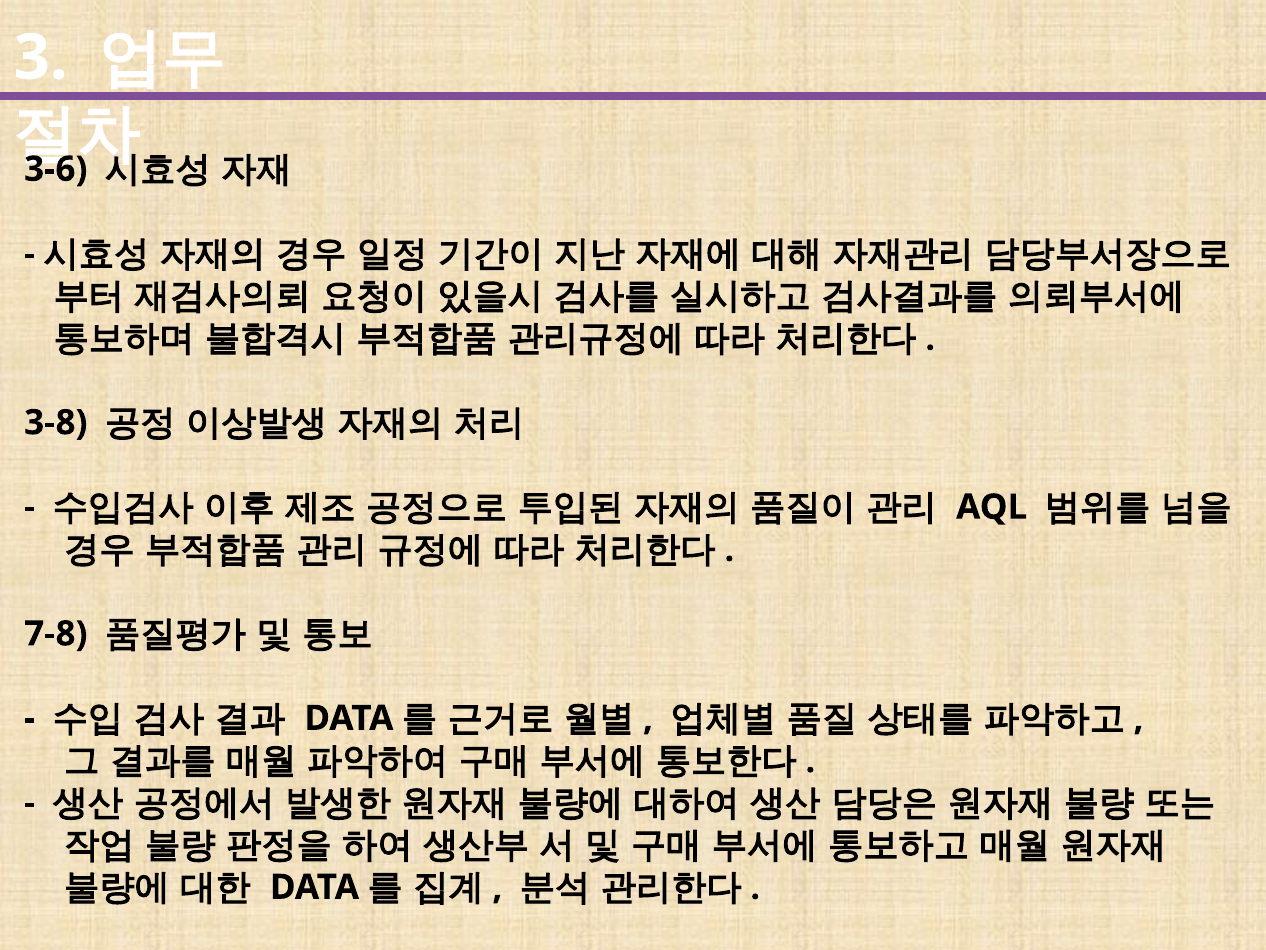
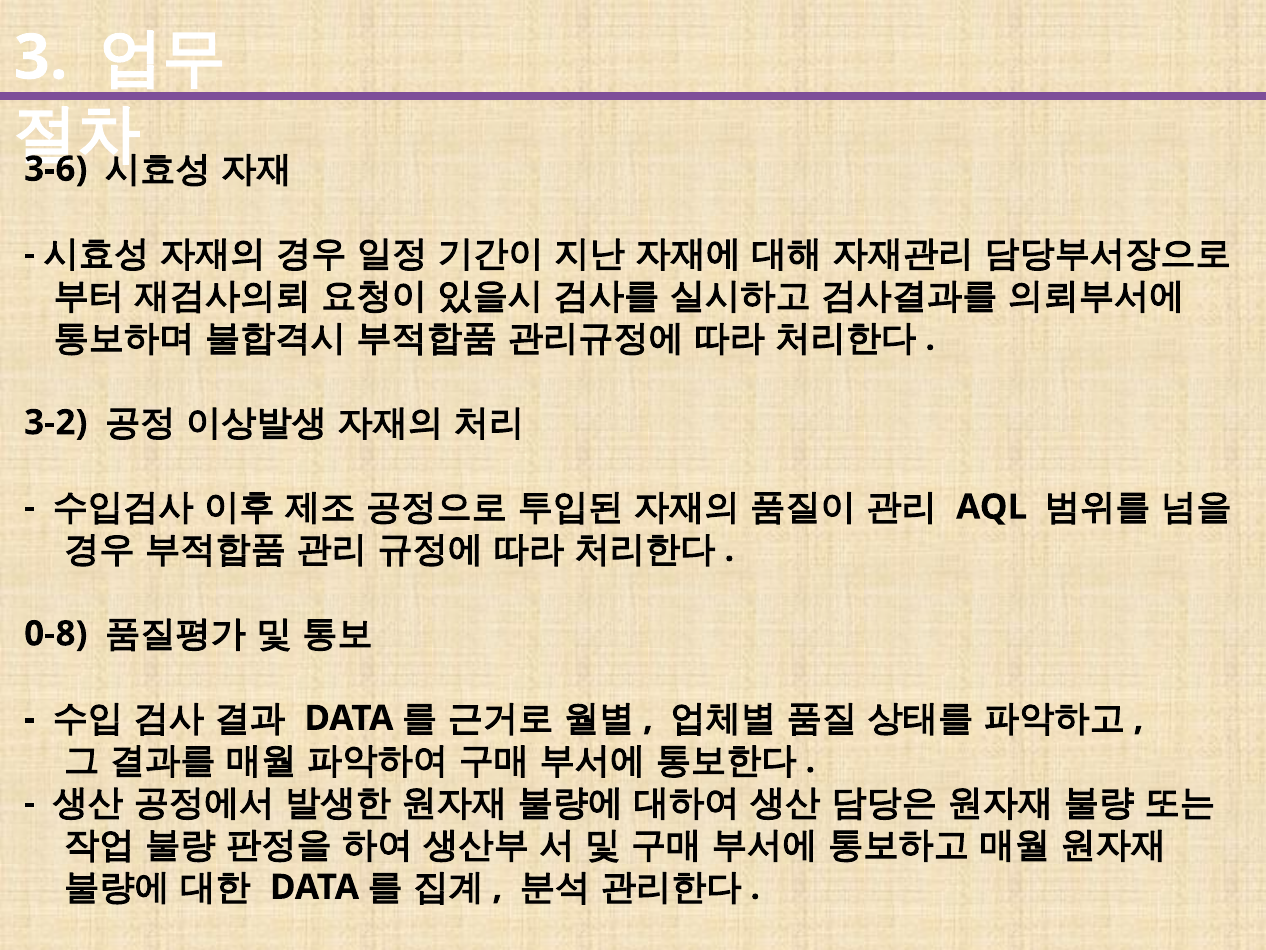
3-8: 3-8 -> 3-2 (56, 422)
7-8: 7-8 -> 0-8 (56, 633)
